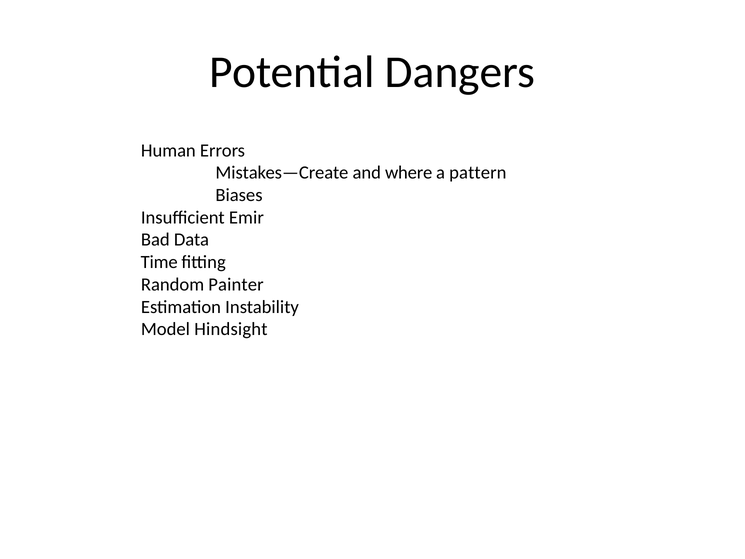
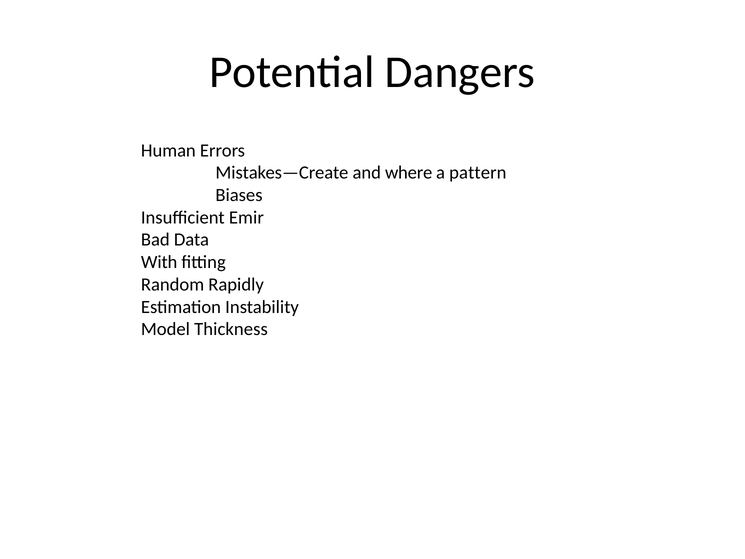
Time: Time -> With (159, 262)
Painter: Painter -> Rapidly (236, 284)
Hindsight: Hindsight -> Thickness (231, 329)
